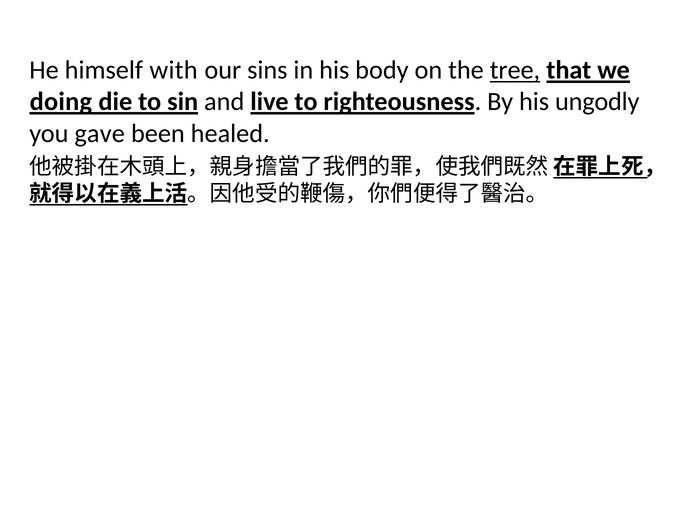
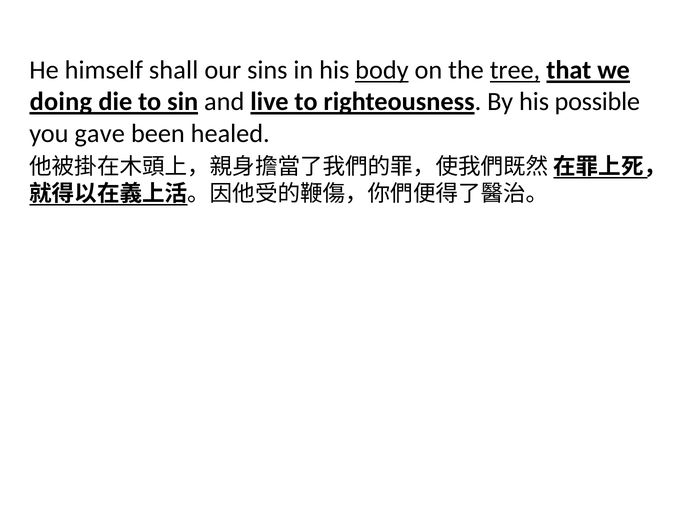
with: with -> shall (174, 70)
body underline: none -> present (382, 70)
ungodly: ungodly -> possible (597, 102)
